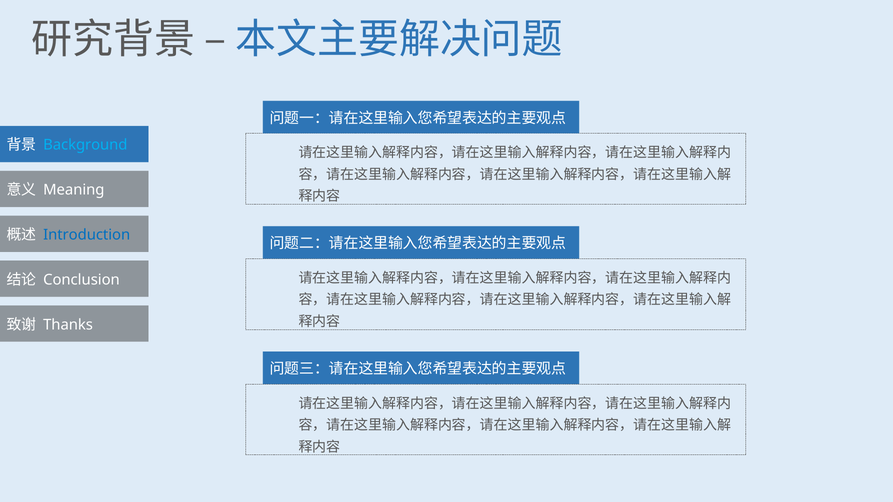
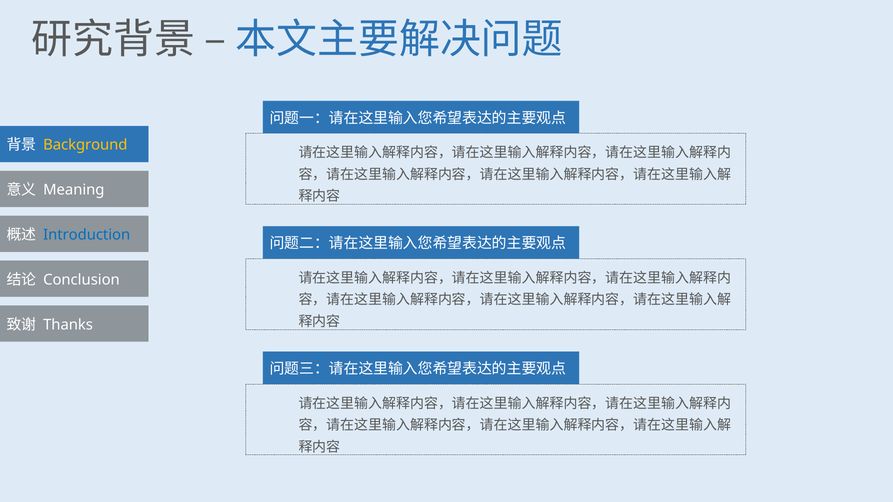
Background colour: light blue -> yellow (85, 145)
